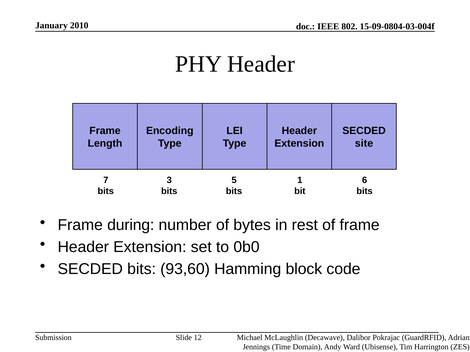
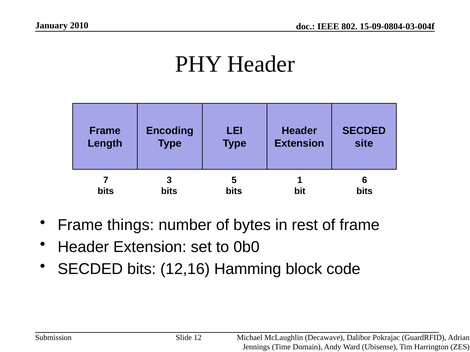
during: during -> things (131, 225)
93,60: 93,60 -> 12,16 (185, 269)
